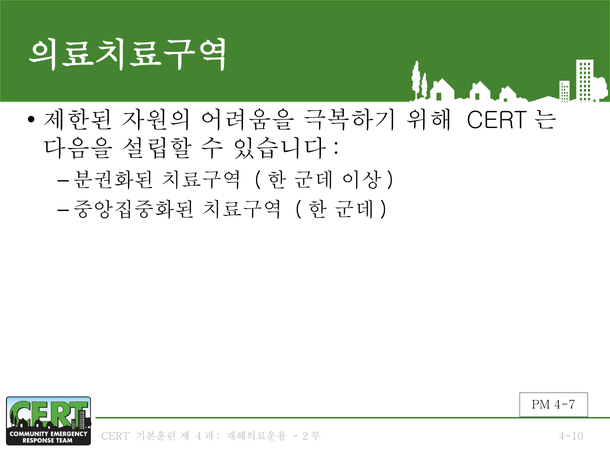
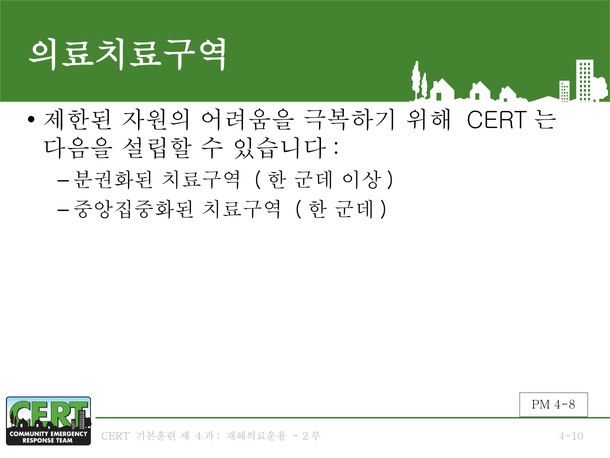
4-7: 4-7 -> 4-8 (565, 404)
